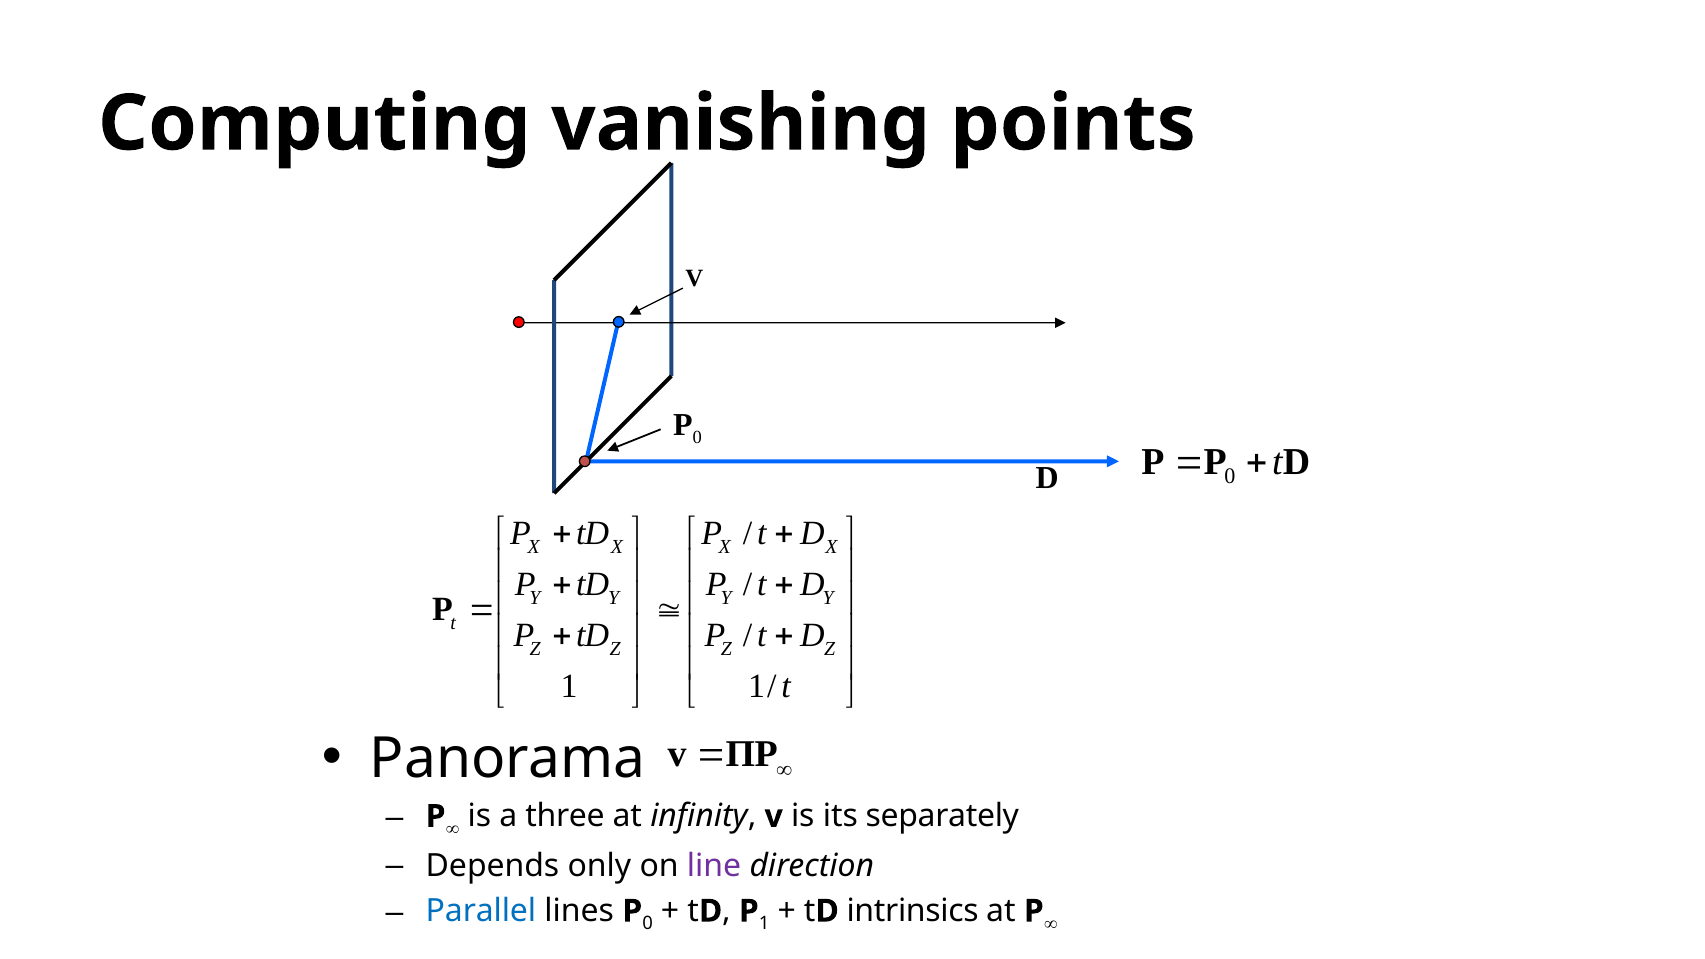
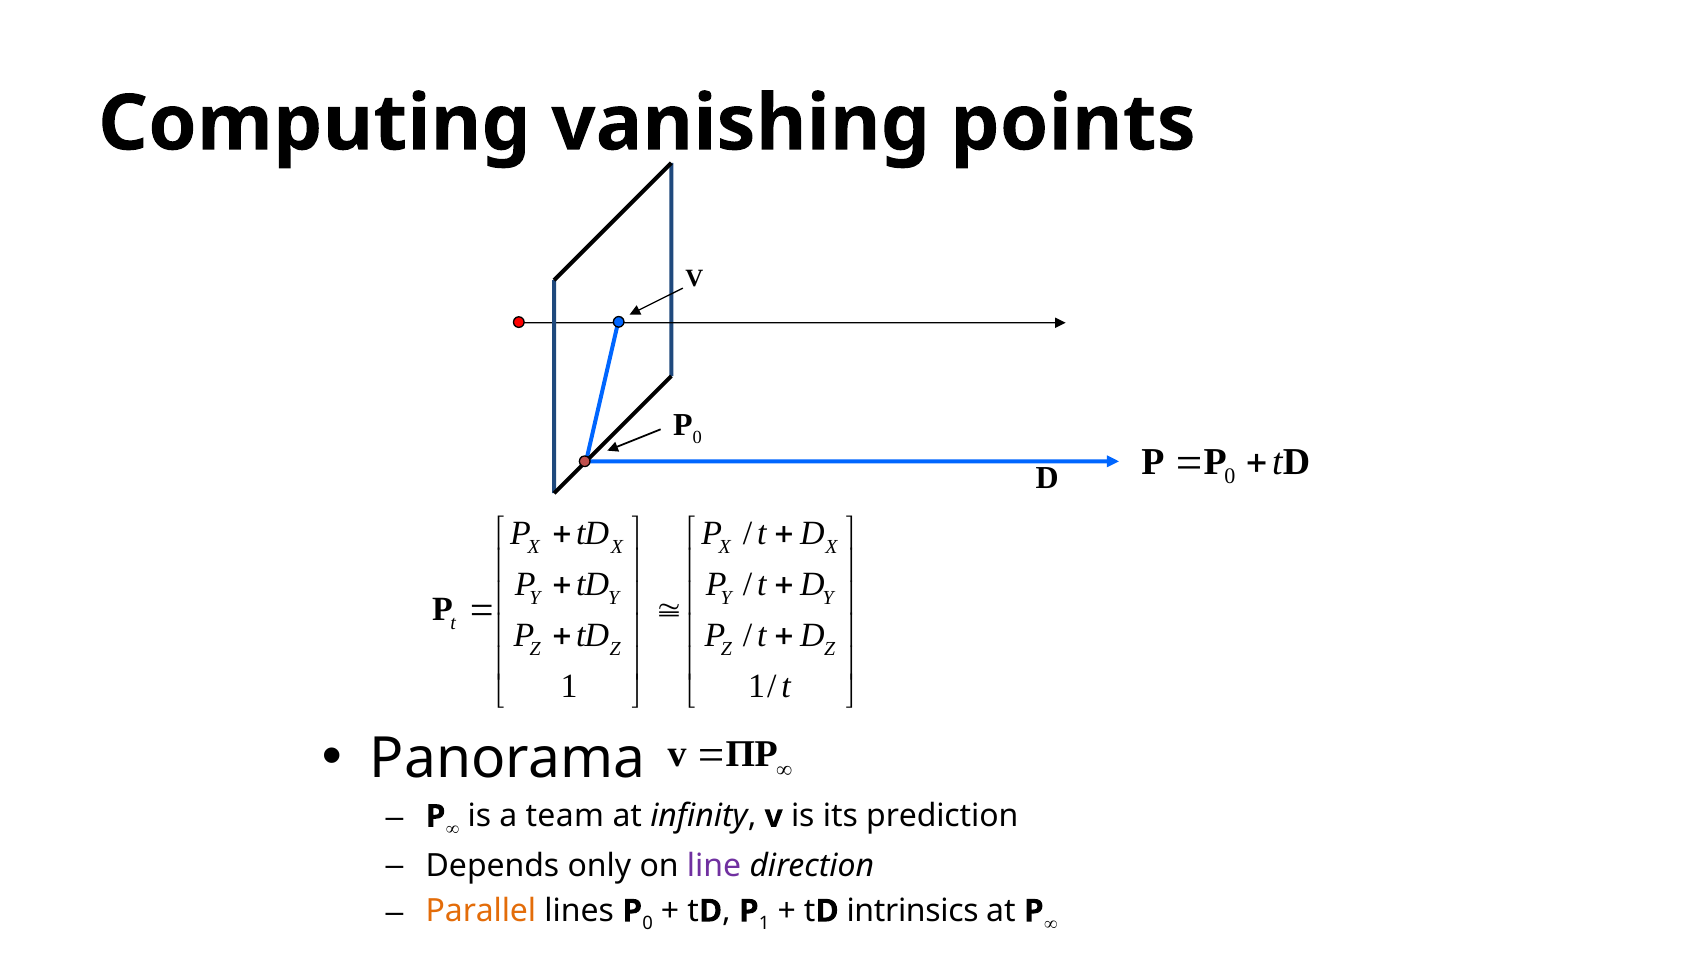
three: three -> team (565, 816)
separately: separately -> prediction (942, 816)
Parallel colour: blue -> orange (481, 911)
